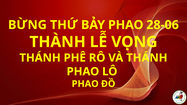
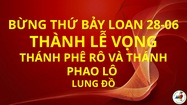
BẢY PHAO: PHAO -> LOAN (126, 25)
PHAO: PHAO -> LUNG (85, 84)
